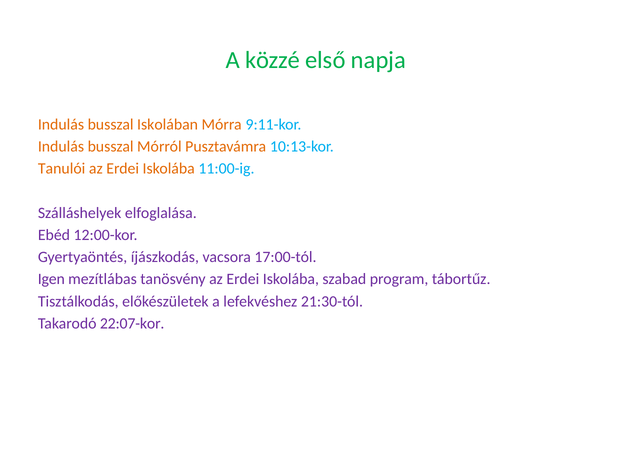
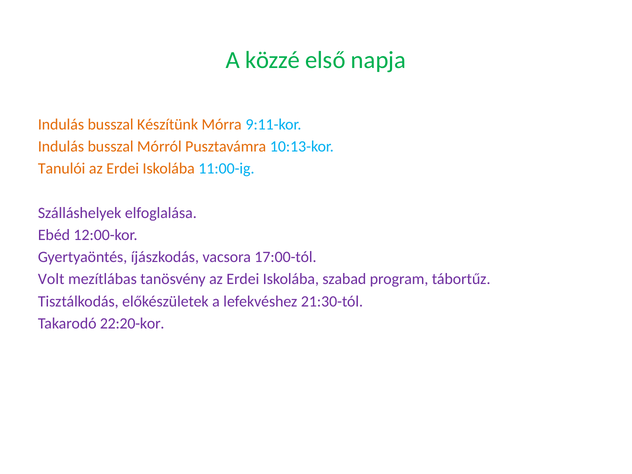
Iskolában: Iskolában -> Készítünk (168, 124)
Igen: Igen -> Volt (51, 279)
22:07-kor: 22:07-kor -> 22:20-kor (132, 323)
